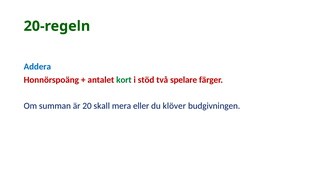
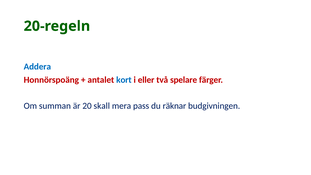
kort colour: green -> blue (124, 80)
stöd: stöd -> eller (146, 80)
eller: eller -> pass (141, 106)
klöver: klöver -> räknar (174, 106)
